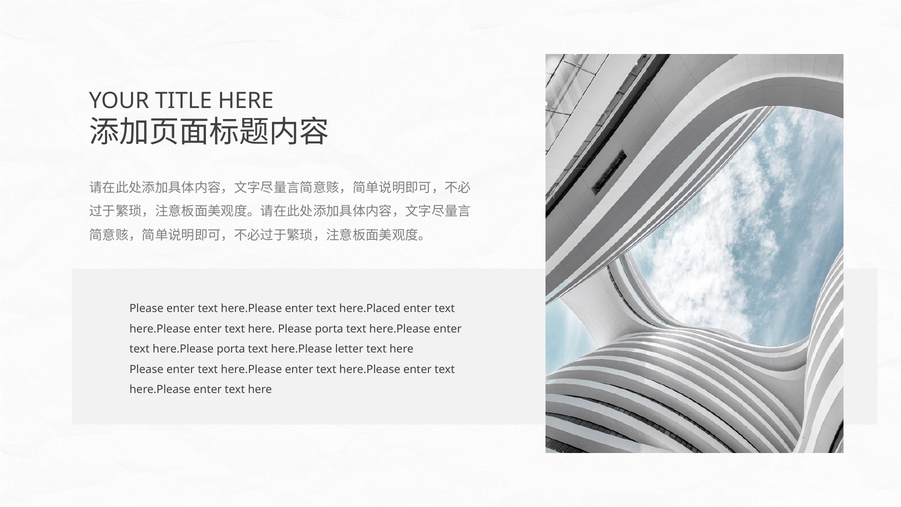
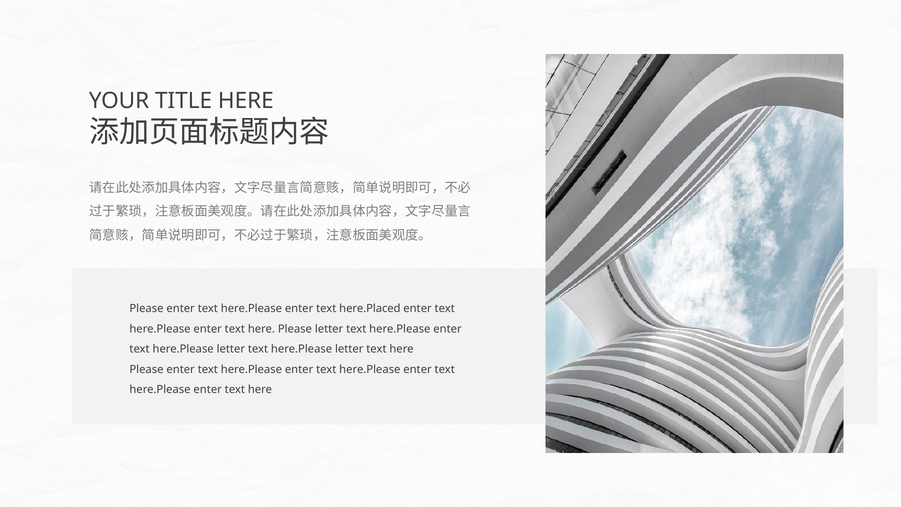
Please porta: porta -> letter (329, 329)
porta: porta -> letter (231, 349)
